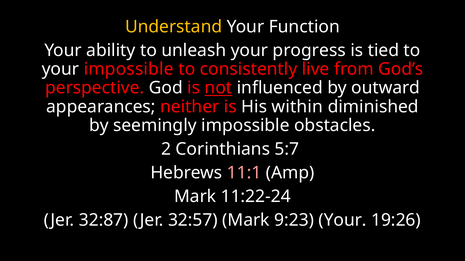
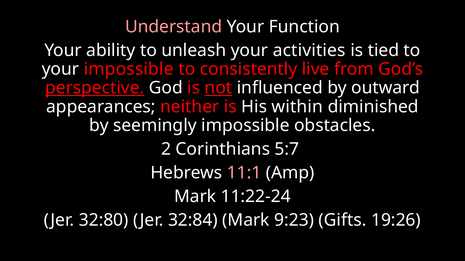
Understand colour: yellow -> pink (174, 27)
progress: progress -> activities (309, 50)
perspective underline: none -> present (95, 88)
32:87: 32:87 -> 32:80 (104, 220)
32:57: 32:57 -> 32:84 (193, 220)
9:23 Your: Your -> Gifts (342, 220)
